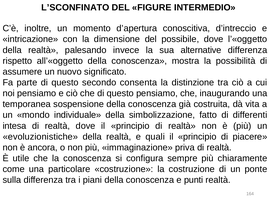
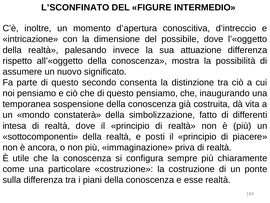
alternative: alternative -> attuazione (201, 50)
individuale: individuale -> constaterà (78, 115)
evoluzionistiche: evoluzionistiche -> sottocomponenti (40, 136)
quali: quali -> posti (155, 136)
punti: punti -> esse (194, 180)
